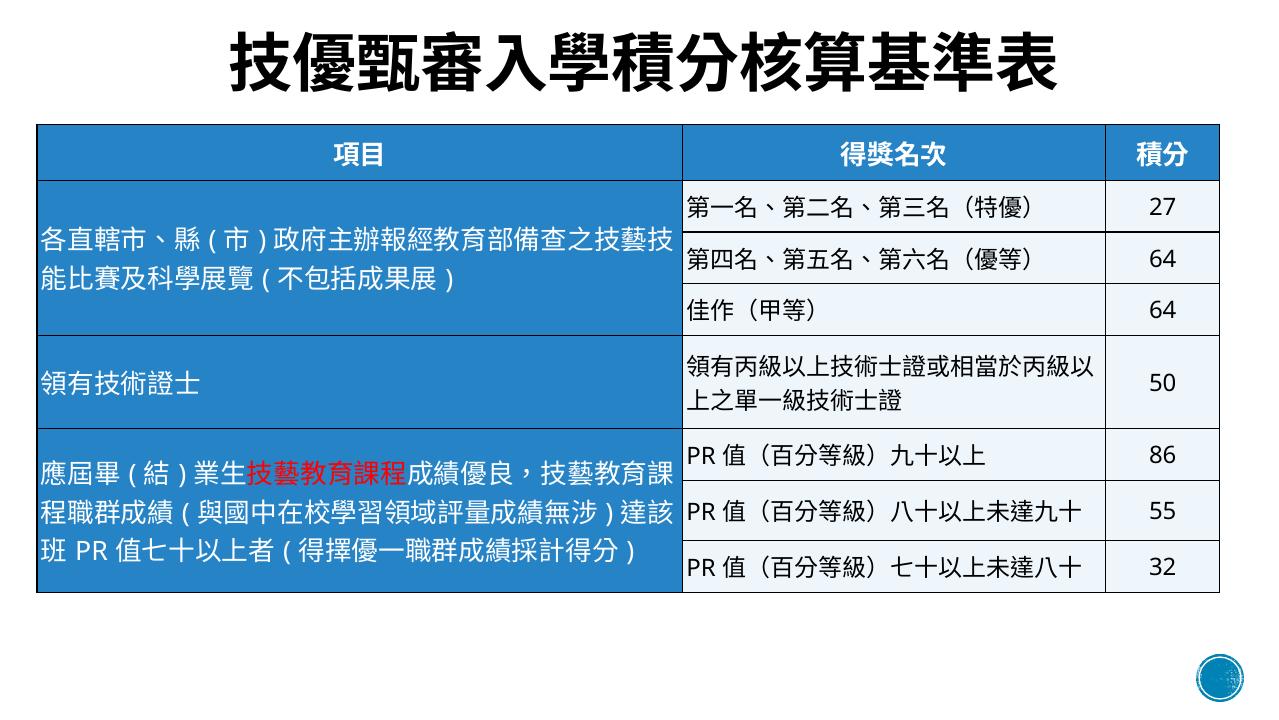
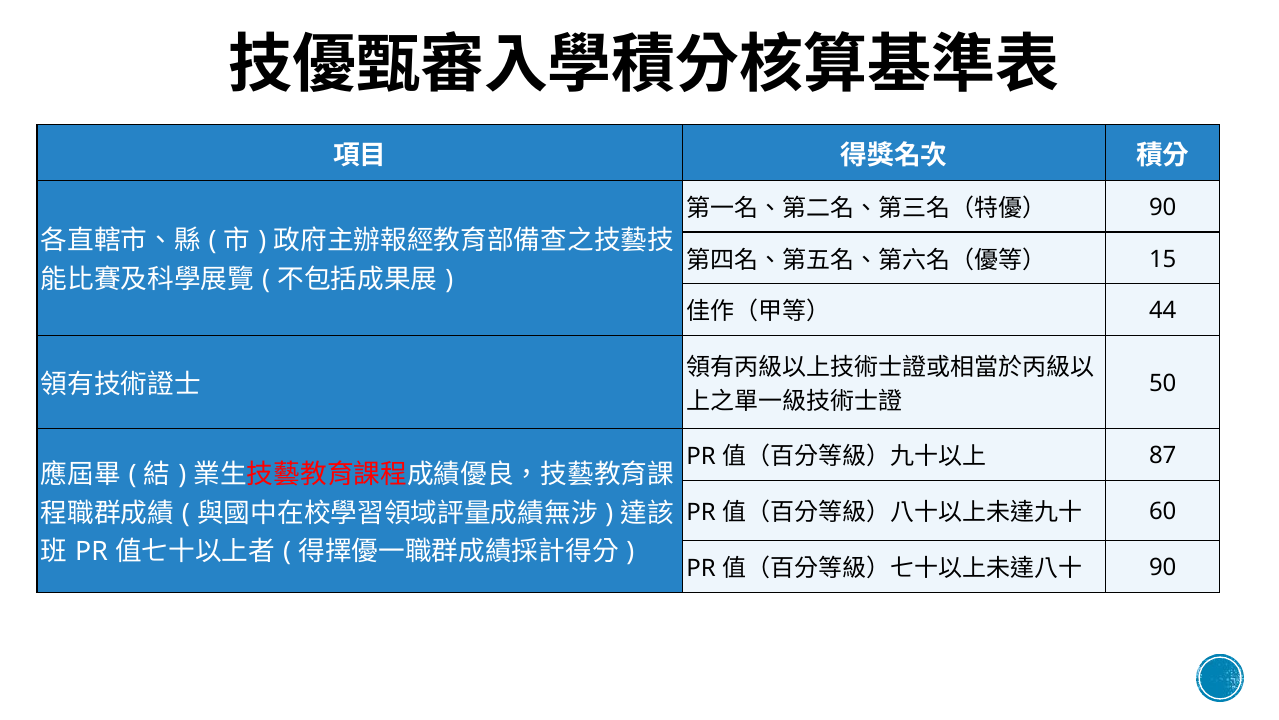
27: 27 -> 90 (1163, 207)
64: 64 -> 15 (1163, 259)
64: 64 -> 44 (1163, 310)
86: 86 -> 87 (1163, 455)
55: 55 -> 60 (1163, 511)
32: 32 -> 90 (1163, 567)
